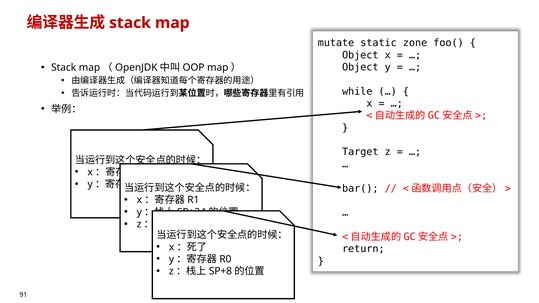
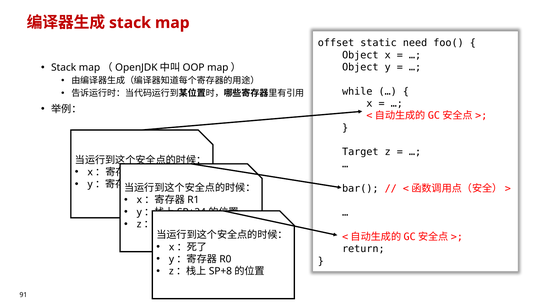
mutate: mutate -> offset (336, 43)
zone: zone -> need (415, 43)
